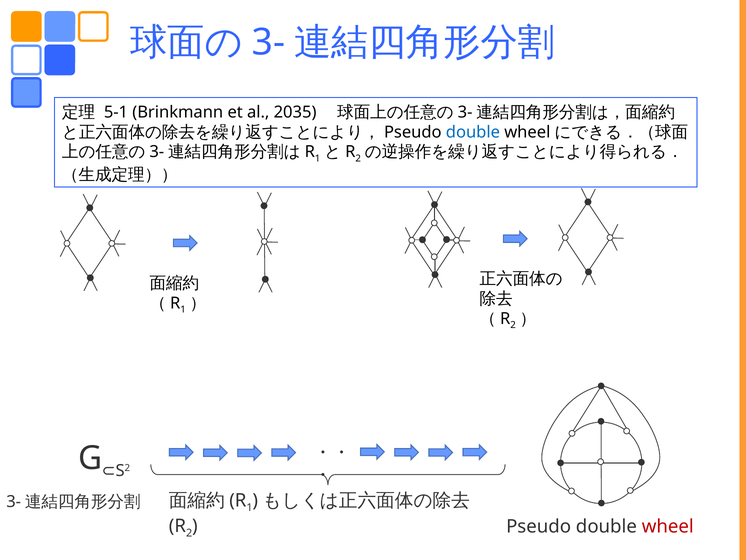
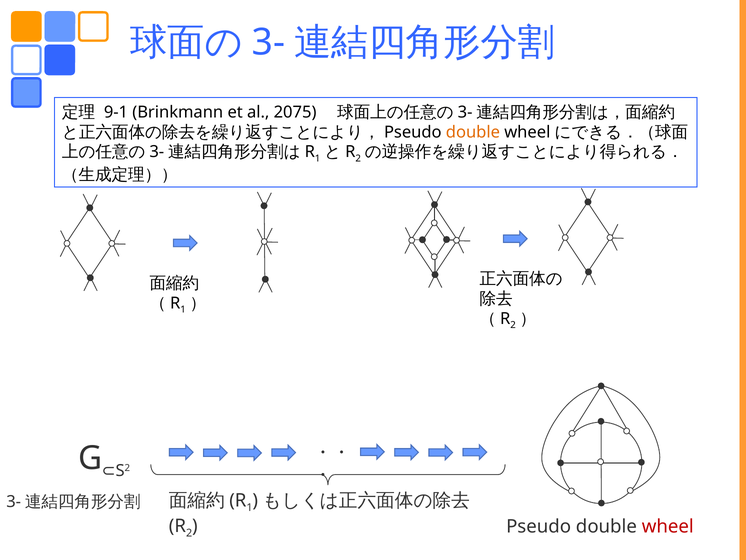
5-1: 5-1 -> 9-1 (116, 112)
2035: 2035 -> 2075 (295, 112)
double colour: blue -> orange (473, 132)
